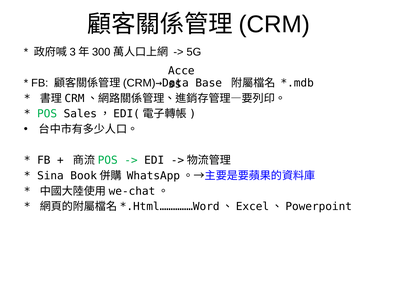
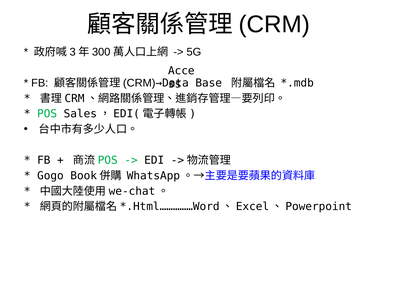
Sina: Sina -> Gogo (50, 176)
